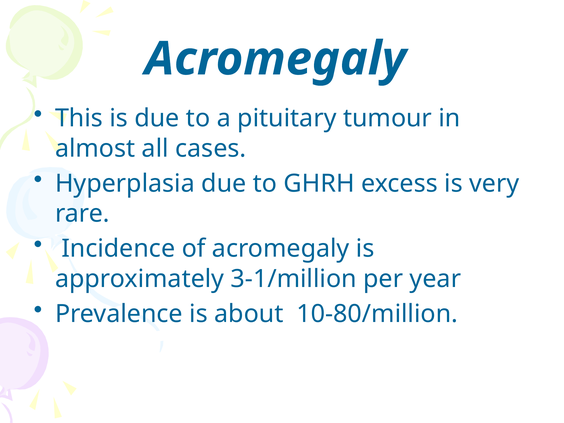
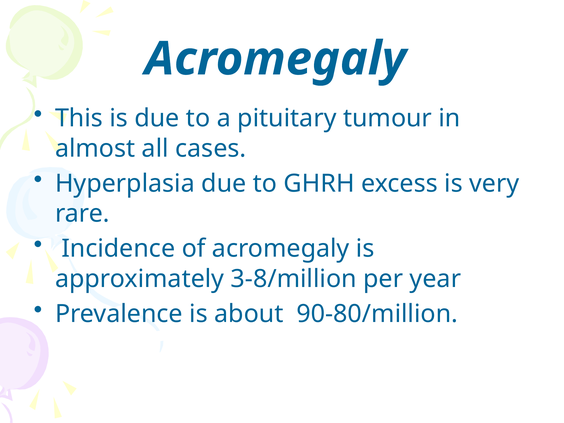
3-1/million: 3-1/million -> 3-8/million (294, 279)
10-80/million: 10-80/million -> 90-80/million (377, 314)
